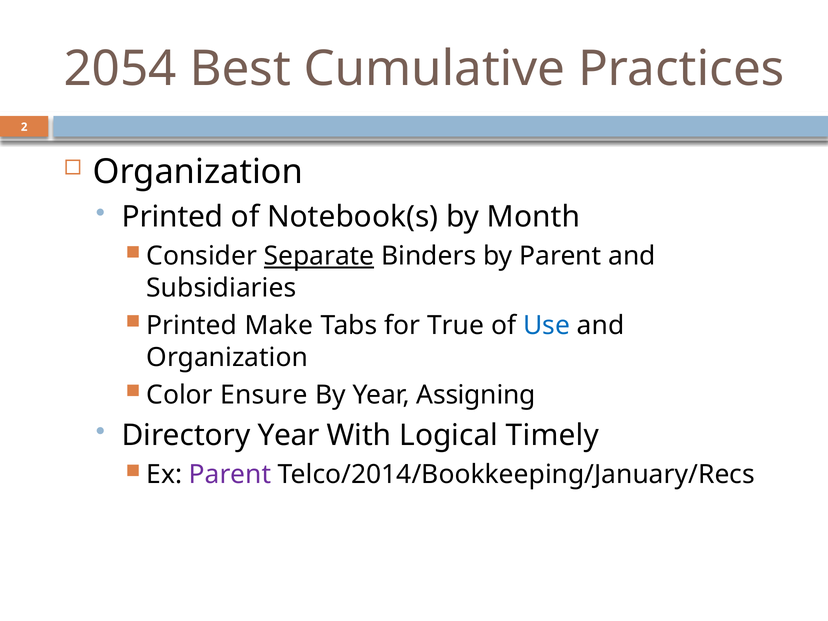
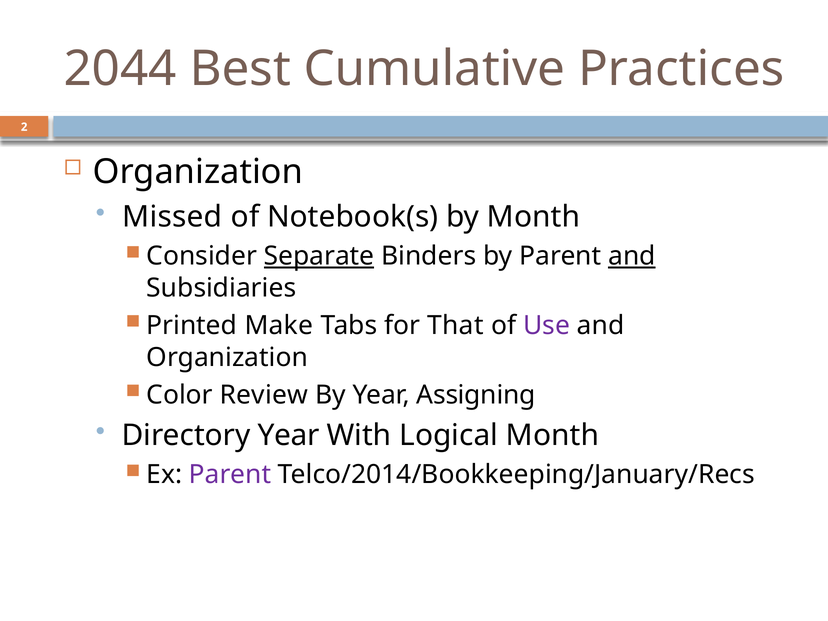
2054: 2054 -> 2044 (120, 69)
Printed: Printed -> Missed (172, 217)
and underline: none -> present (632, 256)
True: True -> That (455, 326)
Use colour: blue -> purple (546, 326)
Ensure: Ensure -> Review (264, 395)
Logical Timely: Timely -> Month (552, 435)
